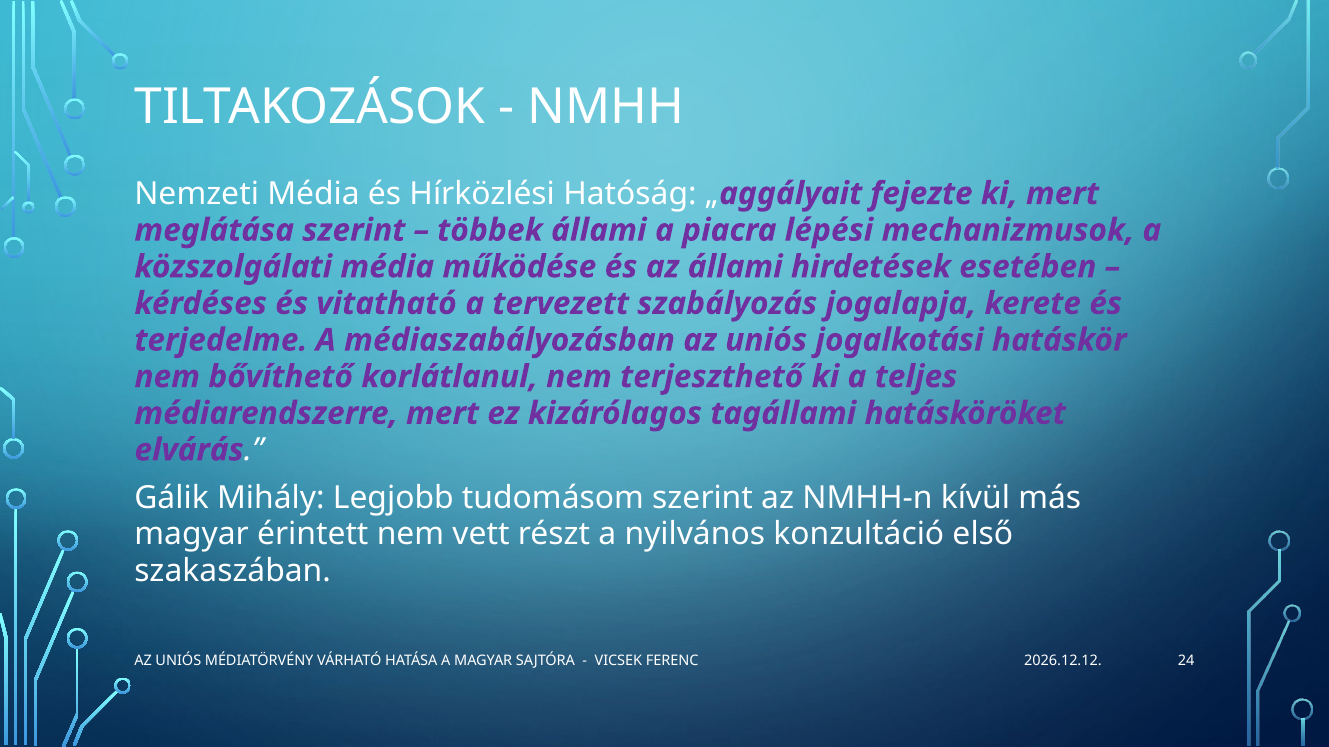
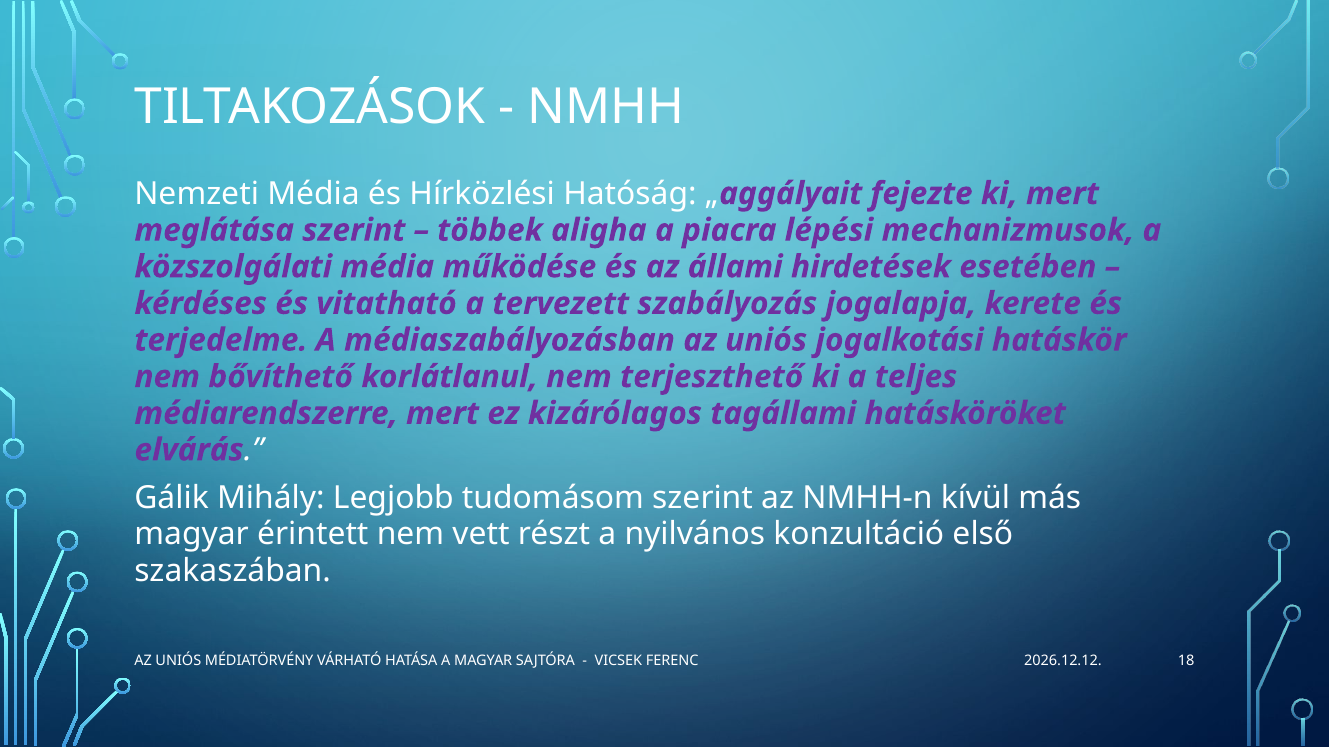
többek állami: állami -> aligha (599, 230)
24: 24 -> 18 (1186, 661)
